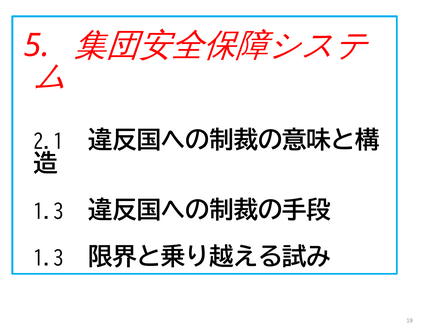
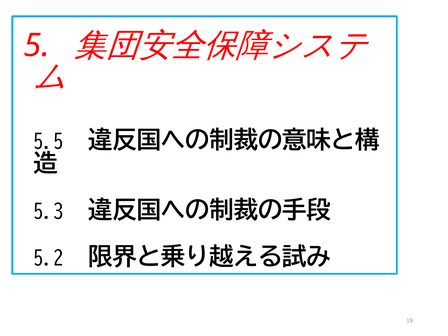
2.1: 2.1 -> 5.5 (49, 142)
1.3: 1.3 -> 5.3 (49, 212)
1.3: 1.3 -> 5.2 (49, 259)
